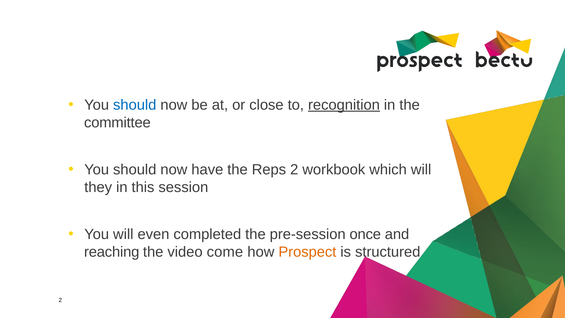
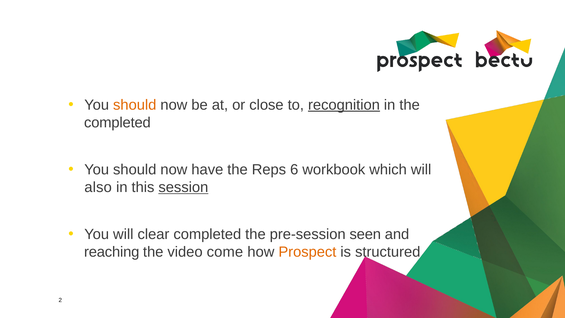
should colour: blue -> orange (135, 105)
committee: committee -> completed (117, 123)
Reps 2: 2 -> 6 (294, 170)
they: they -> also (98, 187)
session underline: none -> present (183, 187)
even: even -> clear (153, 234)
once: once -> seen (365, 234)
